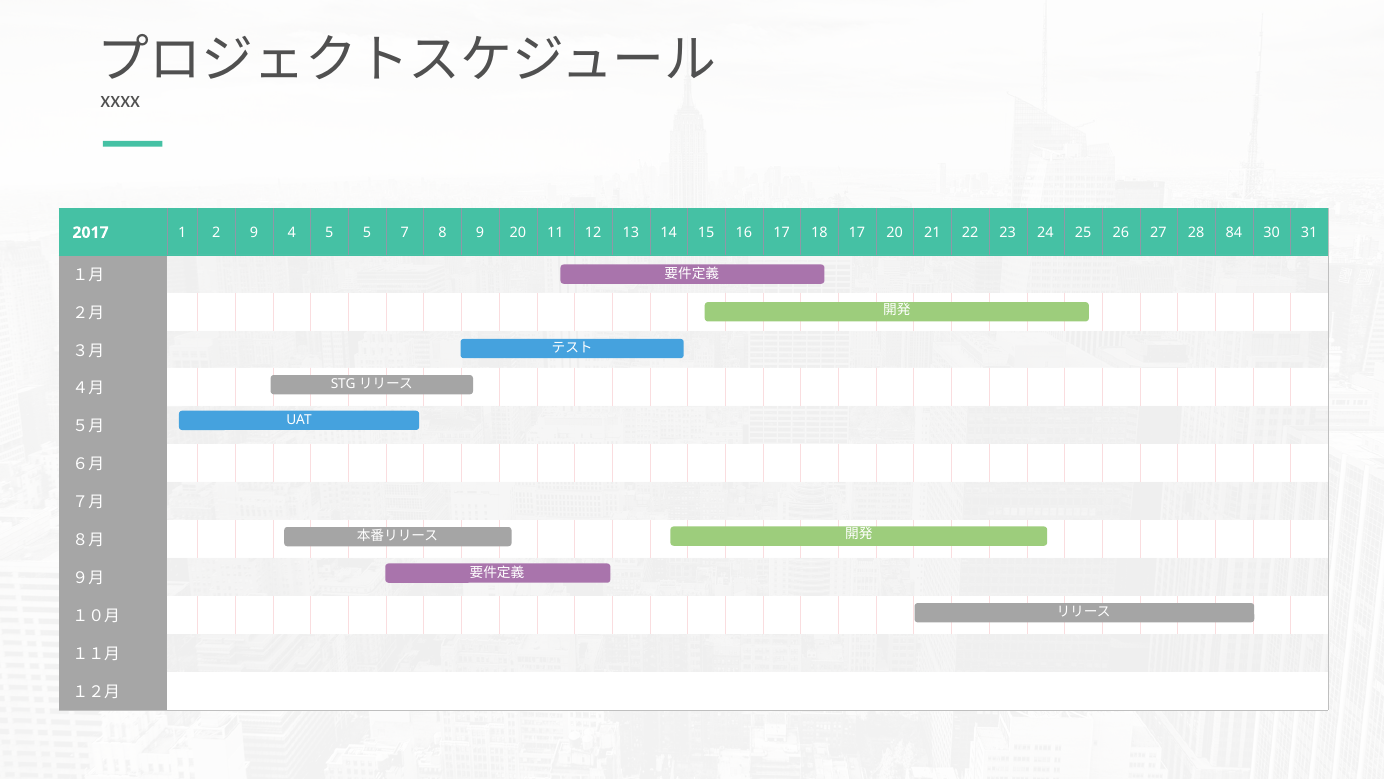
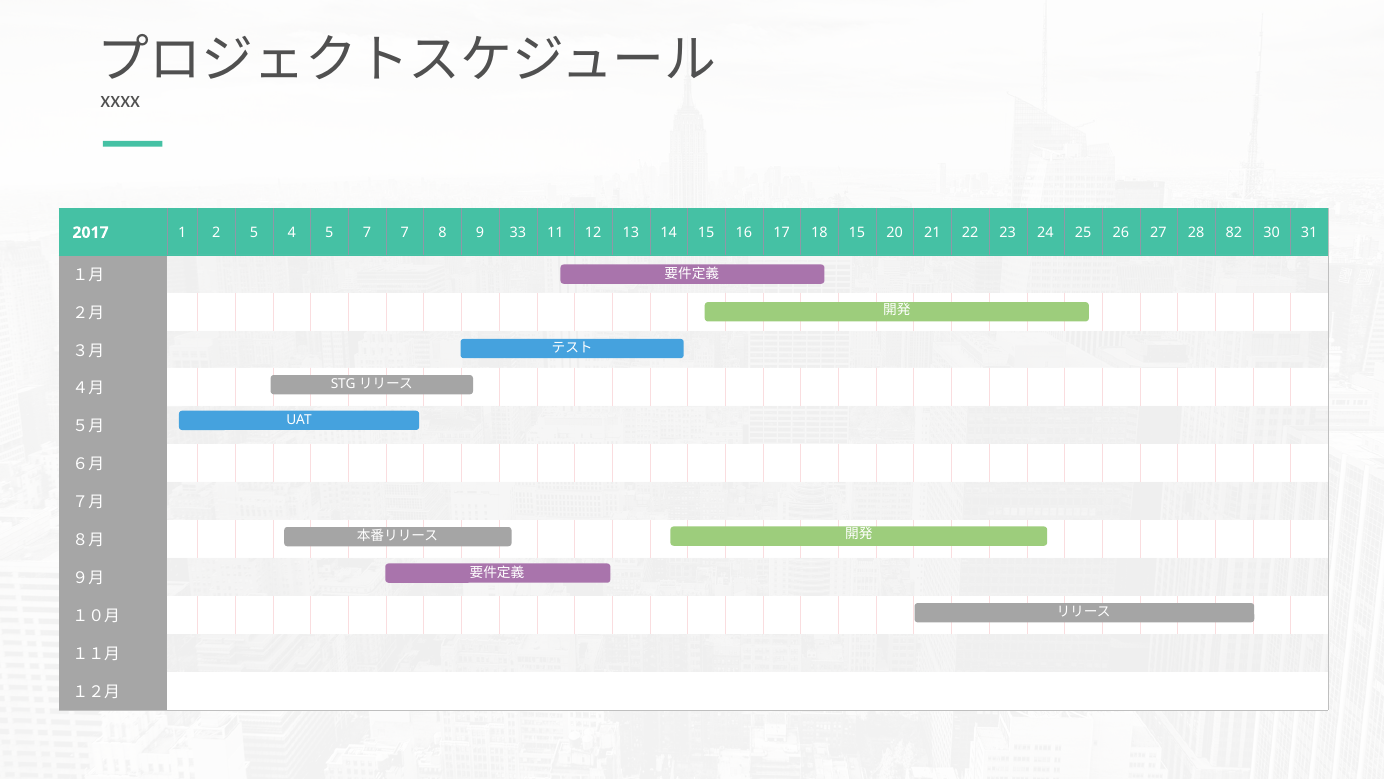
2 9: 9 -> 5 (254, 232)
5 5: 5 -> 7 (367, 232)
9 20: 20 -> 33 (518, 232)
18 17: 17 -> 15 (857, 232)
84: 84 -> 82 (1234, 232)
